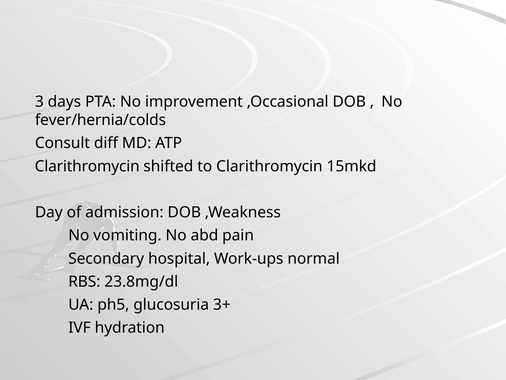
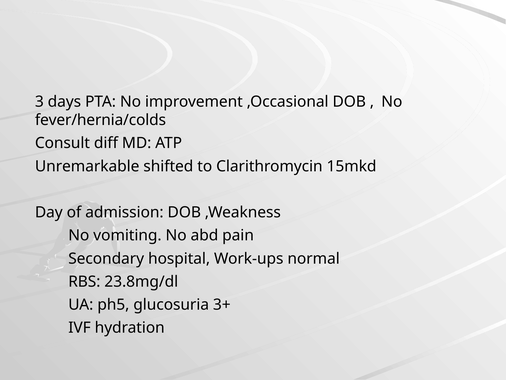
Clarithromycin: Clarithromycin -> Unremarkable (87, 166)
